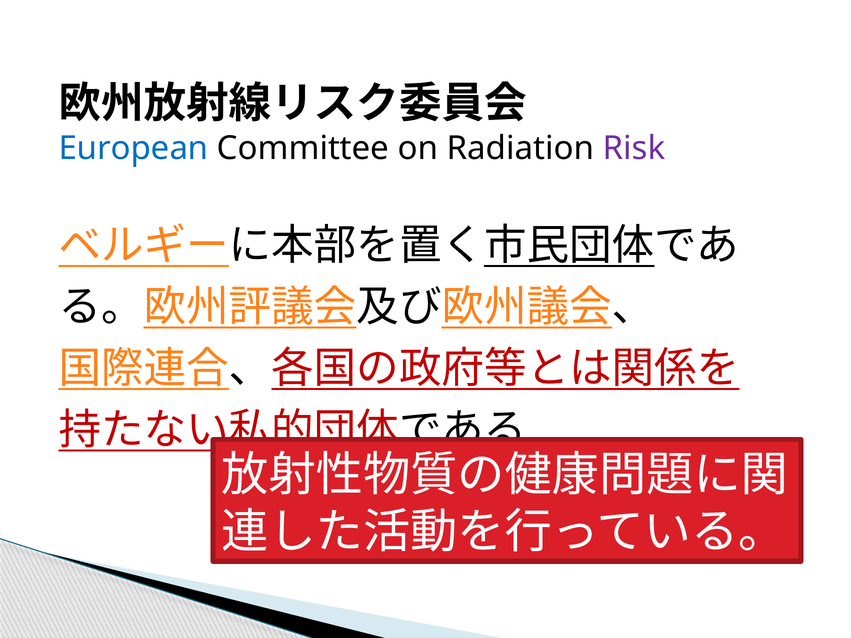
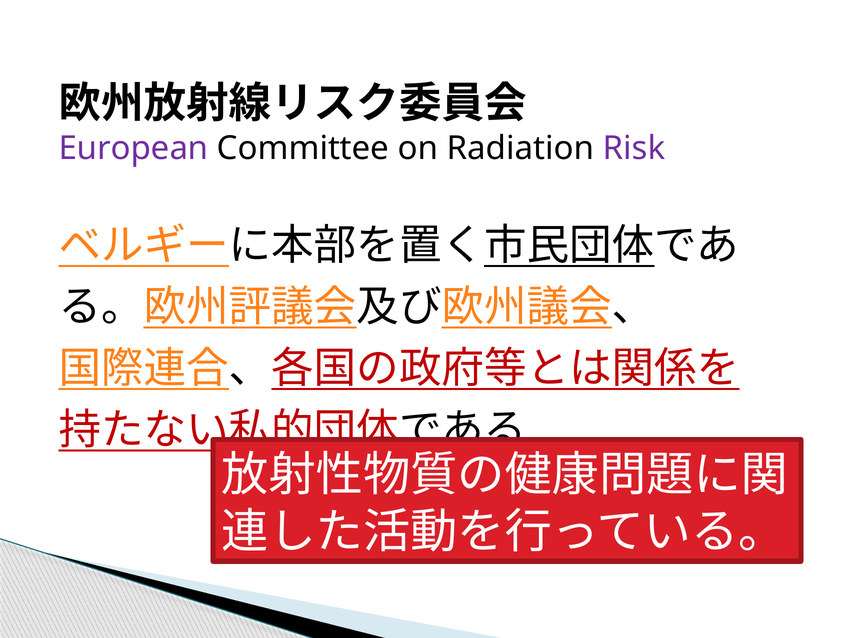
European colour: blue -> purple (134, 149)
